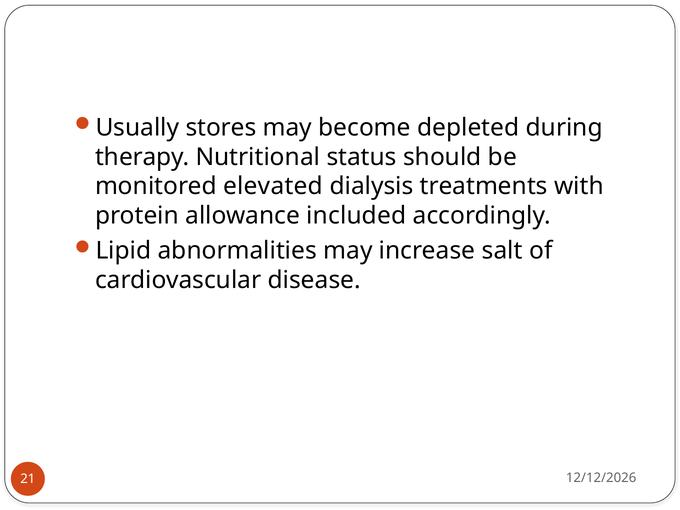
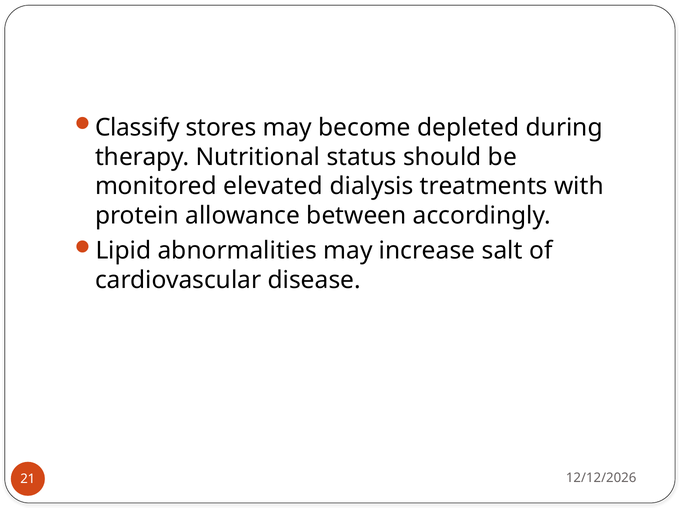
Usually: Usually -> Classify (137, 127)
included: included -> between (356, 216)
